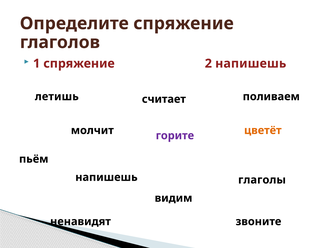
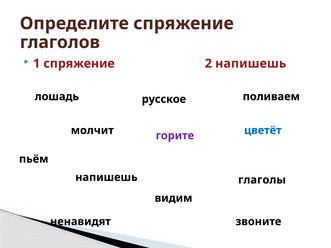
летишь: летишь -> лошадь (57, 97)
считает: считает -> русское (164, 99)
цветёт colour: orange -> blue (263, 131)
